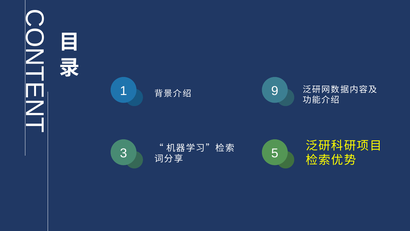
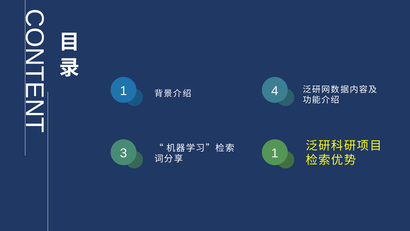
9: 9 -> 4 (275, 91)
3 5: 5 -> 1 (275, 153)
